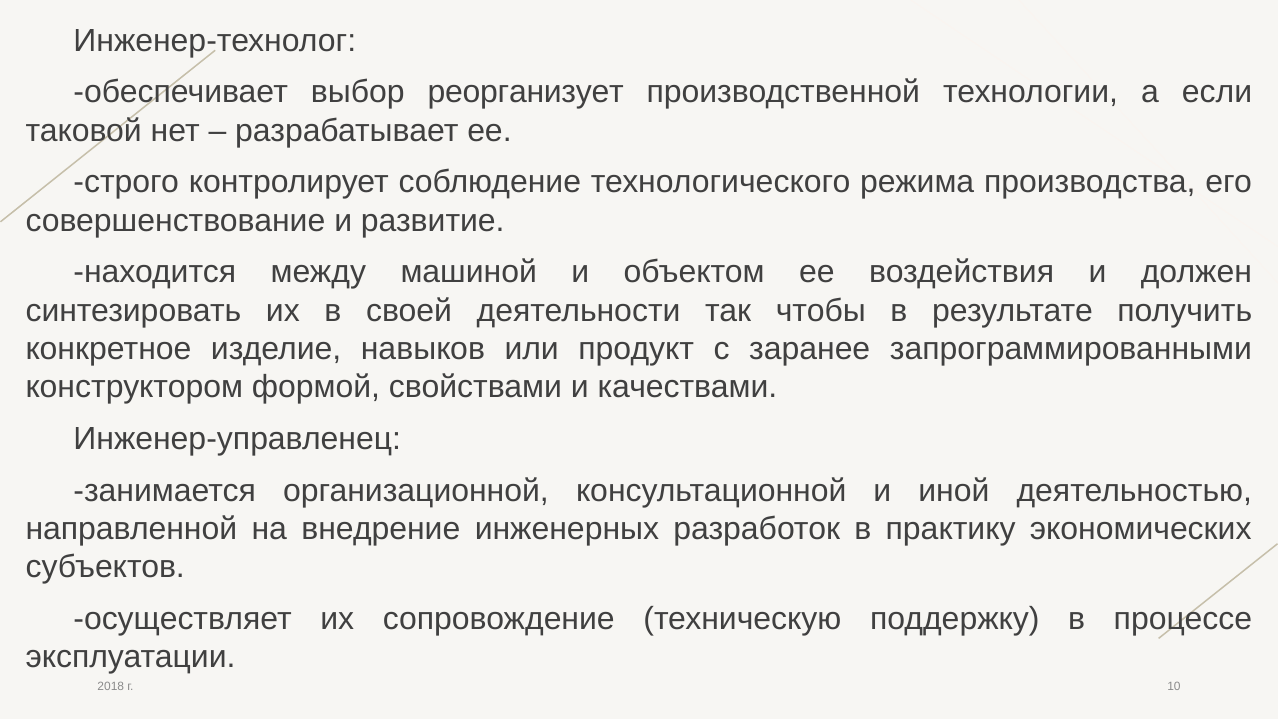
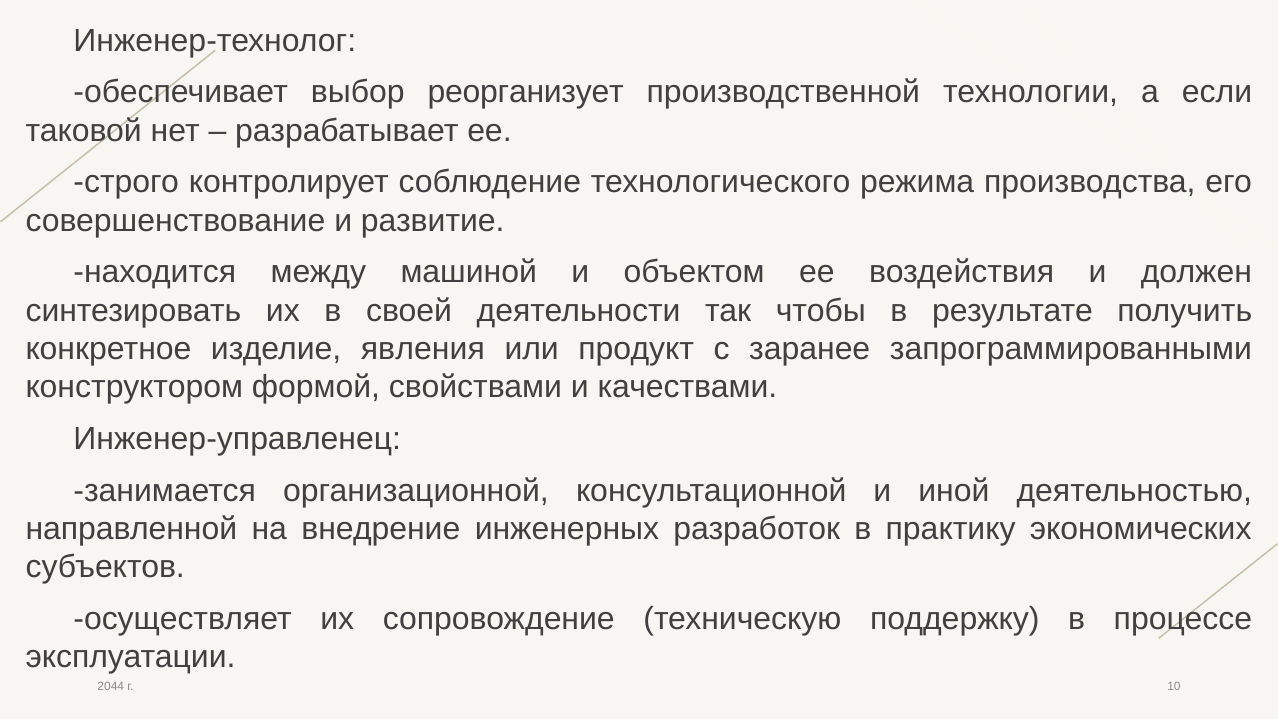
навыков: навыков -> явления (423, 349)
2018: 2018 -> 2044 (111, 686)
